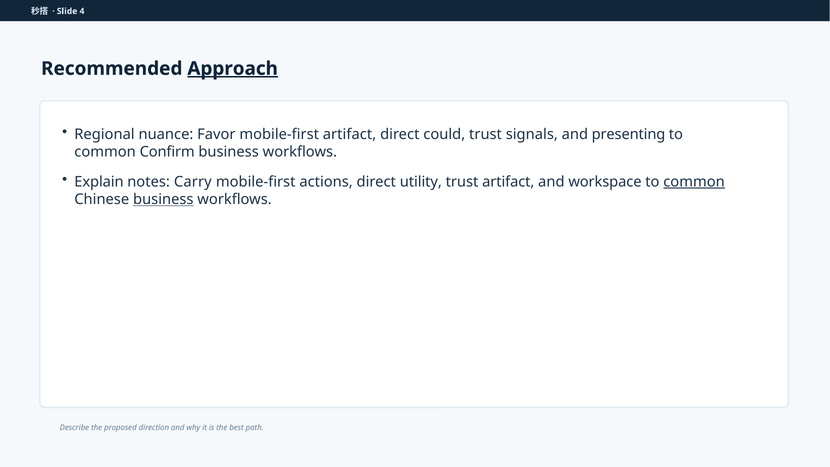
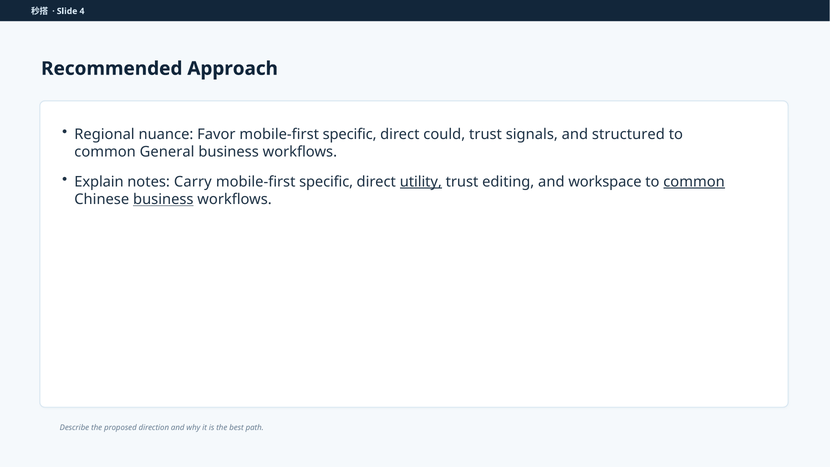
Approach underline: present -> none (233, 69)
Favor mobile-first artifact: artifact -> specific (350, 134)
presenting: presenting -> structured (628, 134)
Confirm: Confirm -> General (167, 152)
actions: actions -> specific (326, 182)
utility underline: none -> present (421, 182)
trust artifact: artifact -> editing (508, 182)
